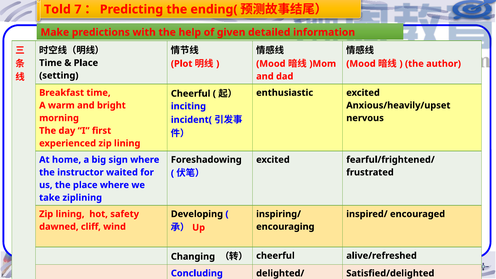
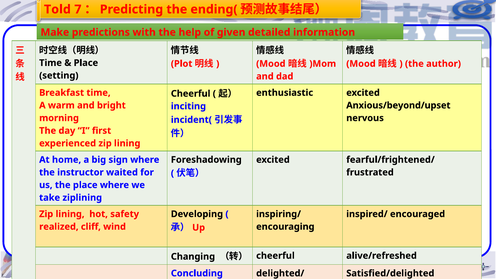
Anxious/heavily/upset: Anxious/heavily/upset -> Anxious/beyond/upset (398, 105)
dawned: dawned -> realized (59, 227)
